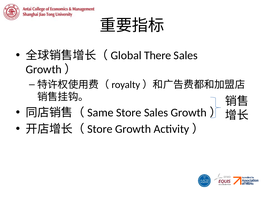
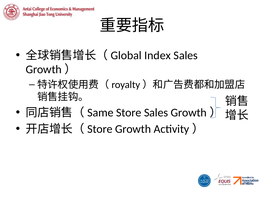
There: There -> Index (158, 55)
